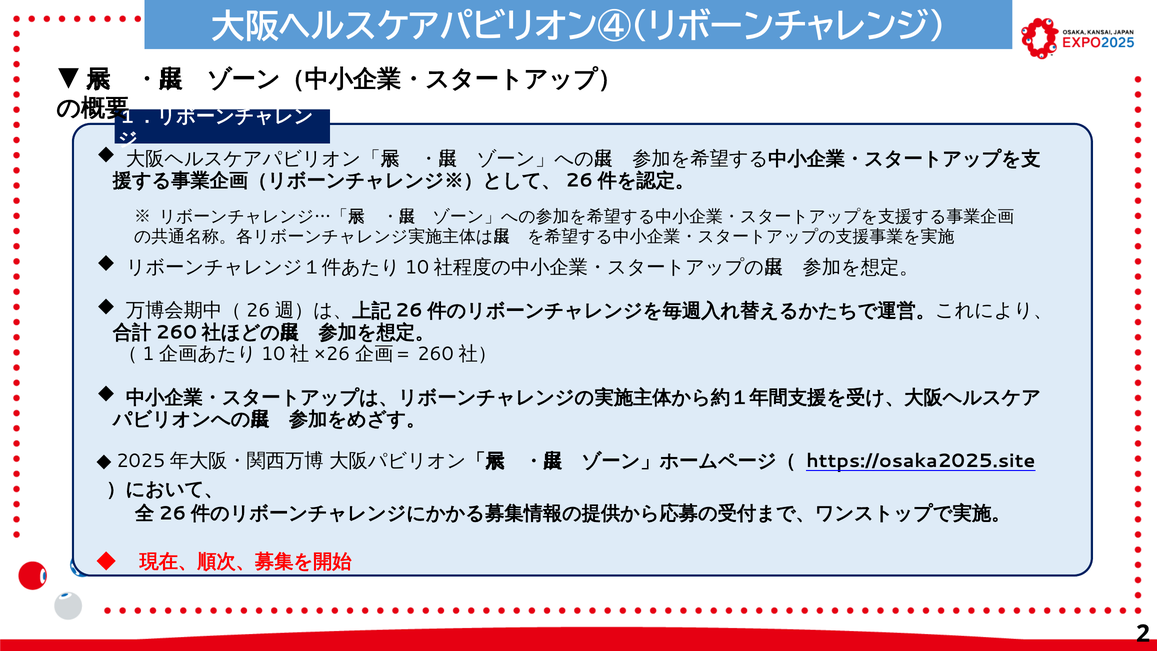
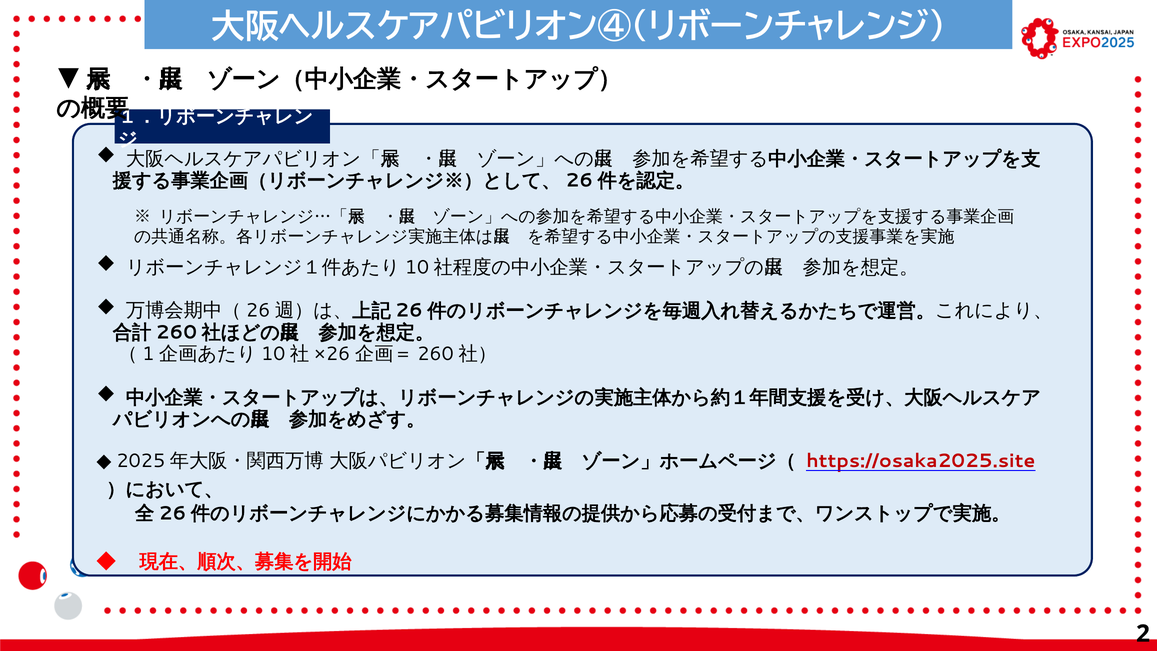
https://osaka2025.site colour: black -> red (921, 461)
